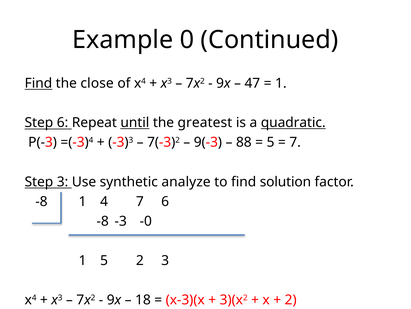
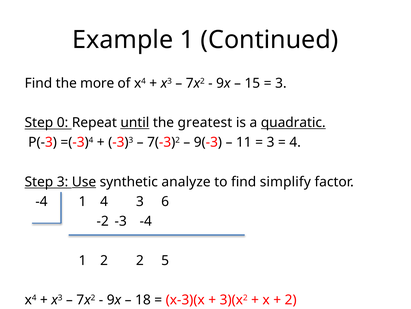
Example 0: 0 -> 1 (187, 40)
Find underline: present -> none (38, 83)
close: close -> more (97, 83)
47: 47 -> 15 (252, 83)
1: 1 -> 3 (281, 83)
Step 6: 6 -> 0 (63, 122)
88: 88 -> 11 (244, 142)
5: 5 -> 3 (271, 142)
7: 7 -> 4 (295, 142)
Use underline: none -> present (84, 181)
solution: solution -> simplify (285, 181)
-8: -8 -> -4 (41, 201)
4 7: 7 -> 3 (140, 201)
-8: -8 -> -2 (103, 221)
-3 -0: -0 -> -4 (146, 221)
1 5: 5 -> 2 (104, 260)
2 3: 3 -> 5 (165, 260)
